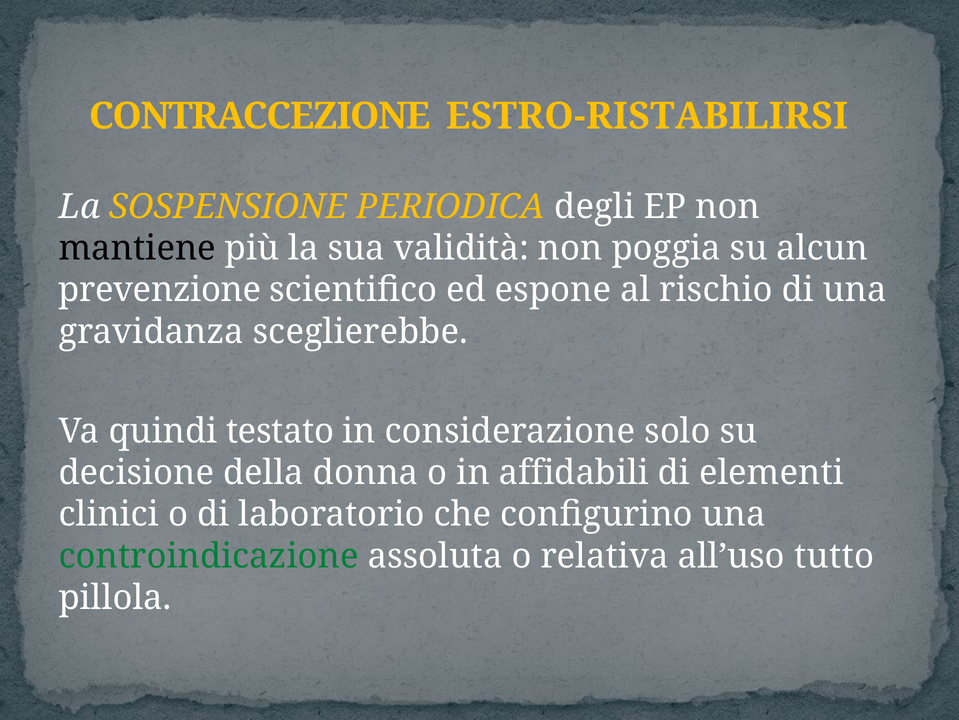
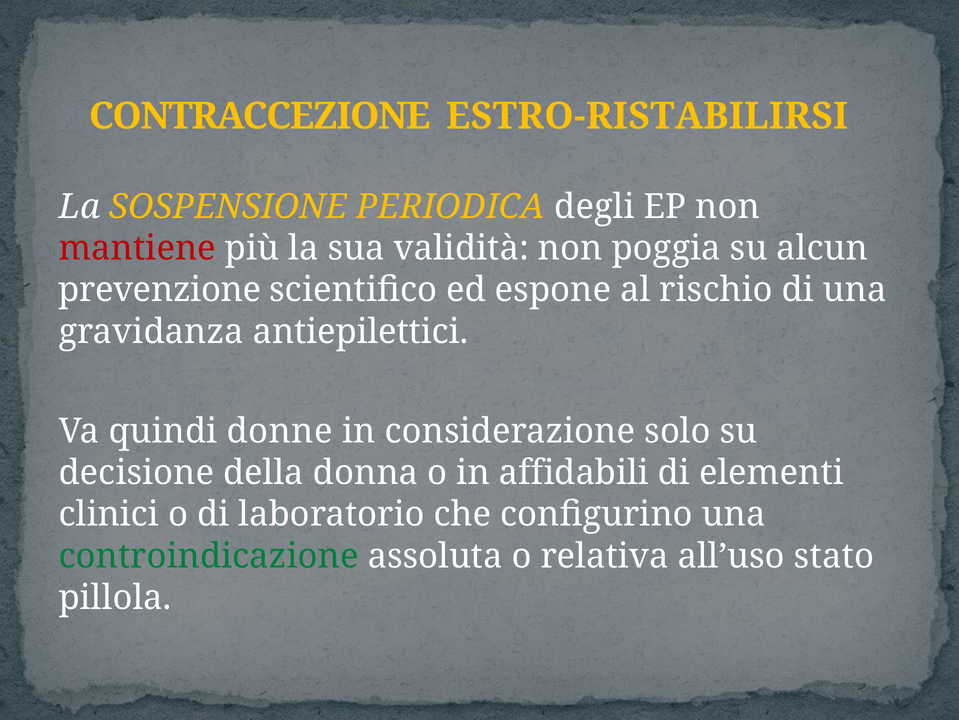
mantiene colour: black -> red (137, 248)
sceglierebbe: sceglierebbe -> antiepilettici (360, 331)
testato: testato -> donne (280, 431)
tutto: tutto -> stato (834, 556)
